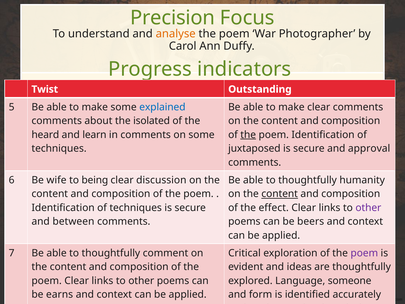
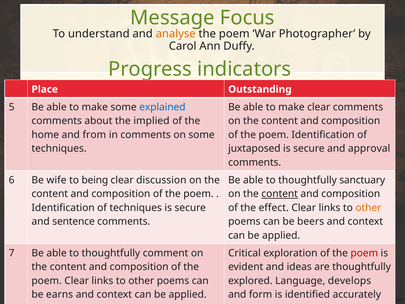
Precision: Precision -> Message (172, 18)
Twist: Twist -> Place (45, 89)
isolated: isolated -> implied (151, 121)
heard: heard -> home (45, 135)
learn: learn -> from (94, 135)
the underline: present -> none (248, 135)
humanity: humanity -> sanctuary (362, 180)
other colour: purple -> orange (368, 208)
between: between -> sentence (74, 221)
poem colour: purple -> red (364, 253)
someone: someone -> develops (350, 281)
